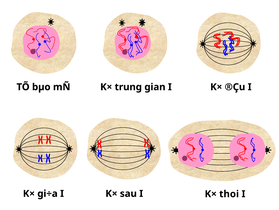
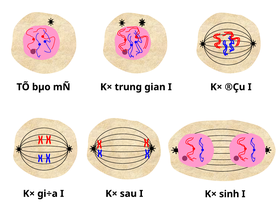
thoi: thoi -> sinh (229, 193)
